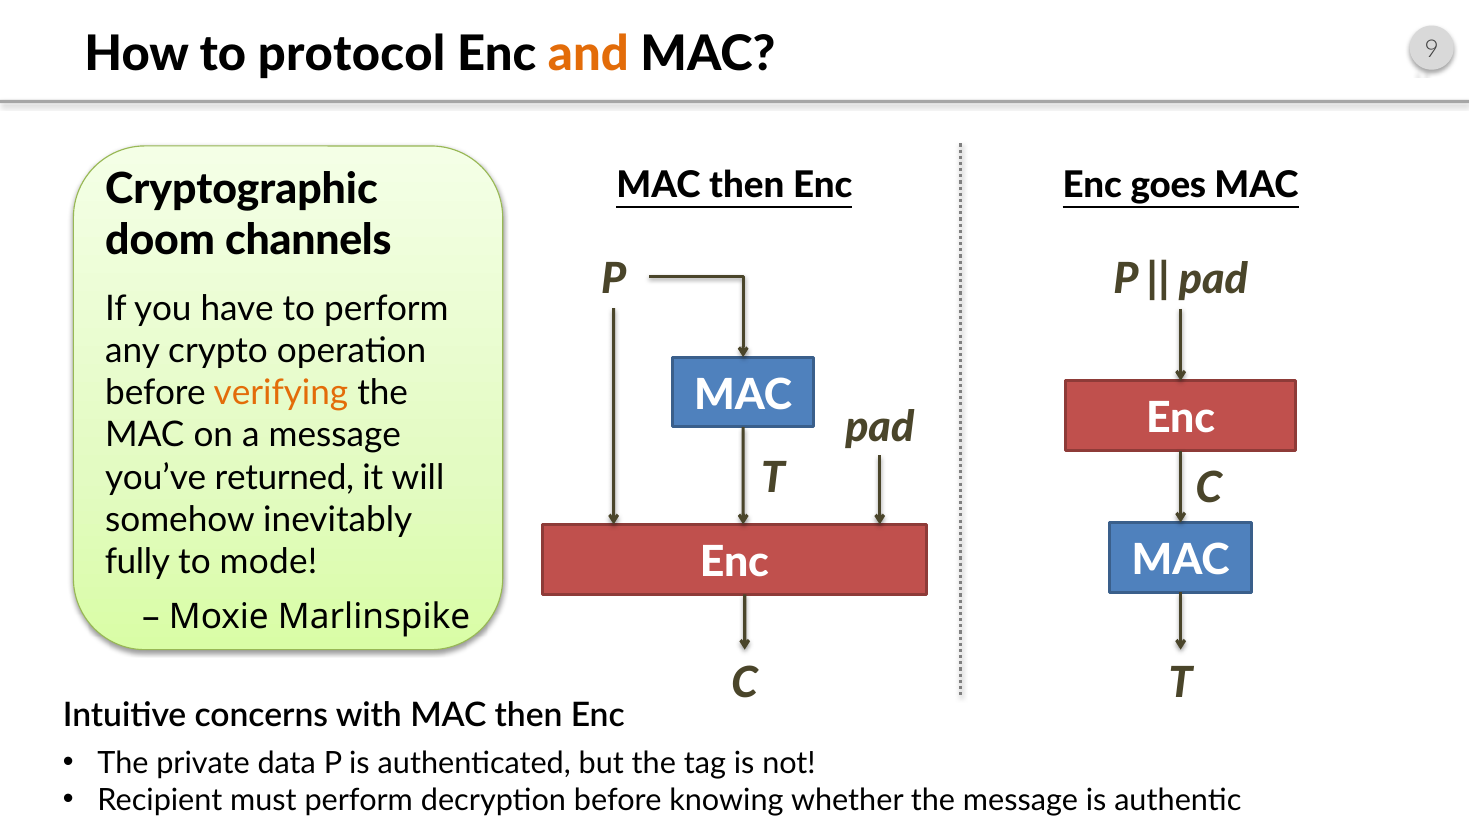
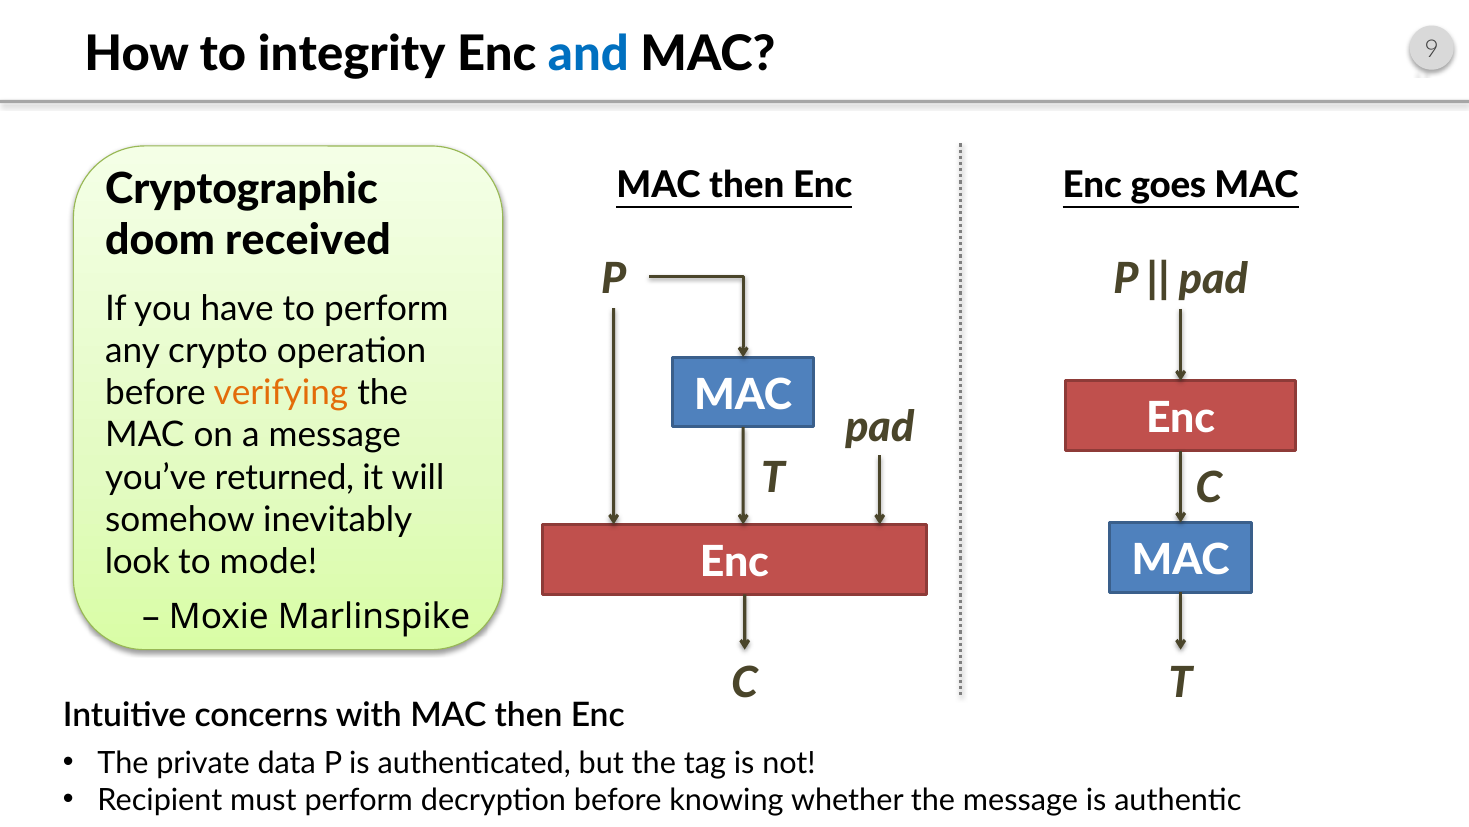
protocol: protocol -> integrity (352, 54)
and colour: orange -> blue (588, 54)
channels: channels -> received (308, 241)
fully: fully -> look (137, 561)
